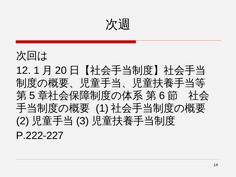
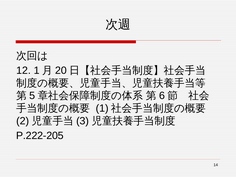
P.222-227: P.222-227 -> P.222-205 (40, 136)
